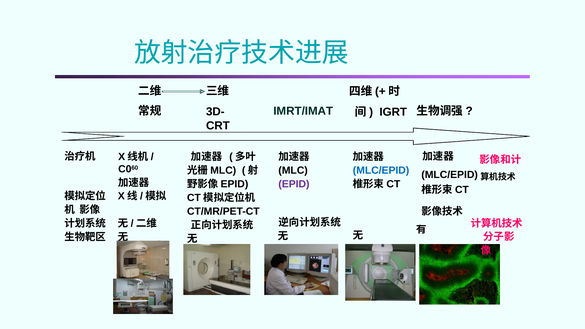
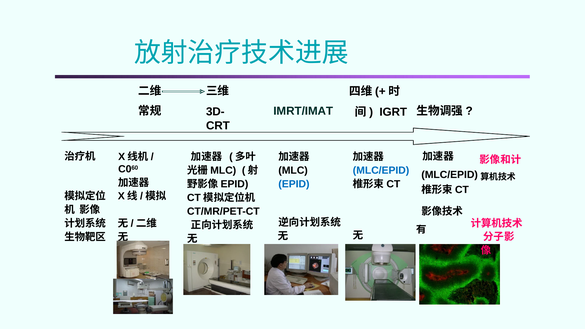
EPID colour: purple -> blue (294, 184)
